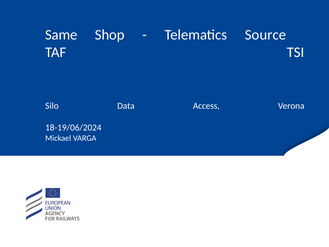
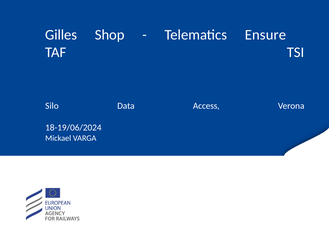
Same: Same -> Gilles (61, 35)
Source: Source -> Ensure (265, 35)
